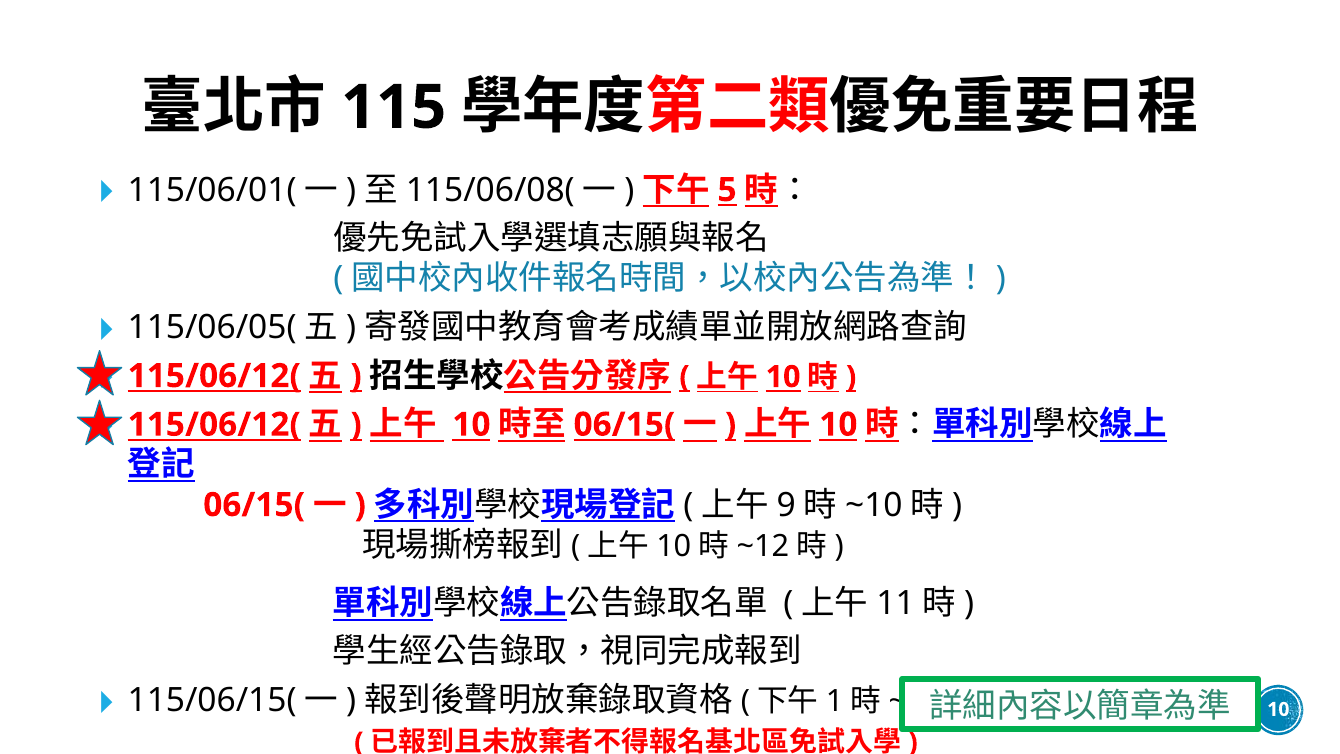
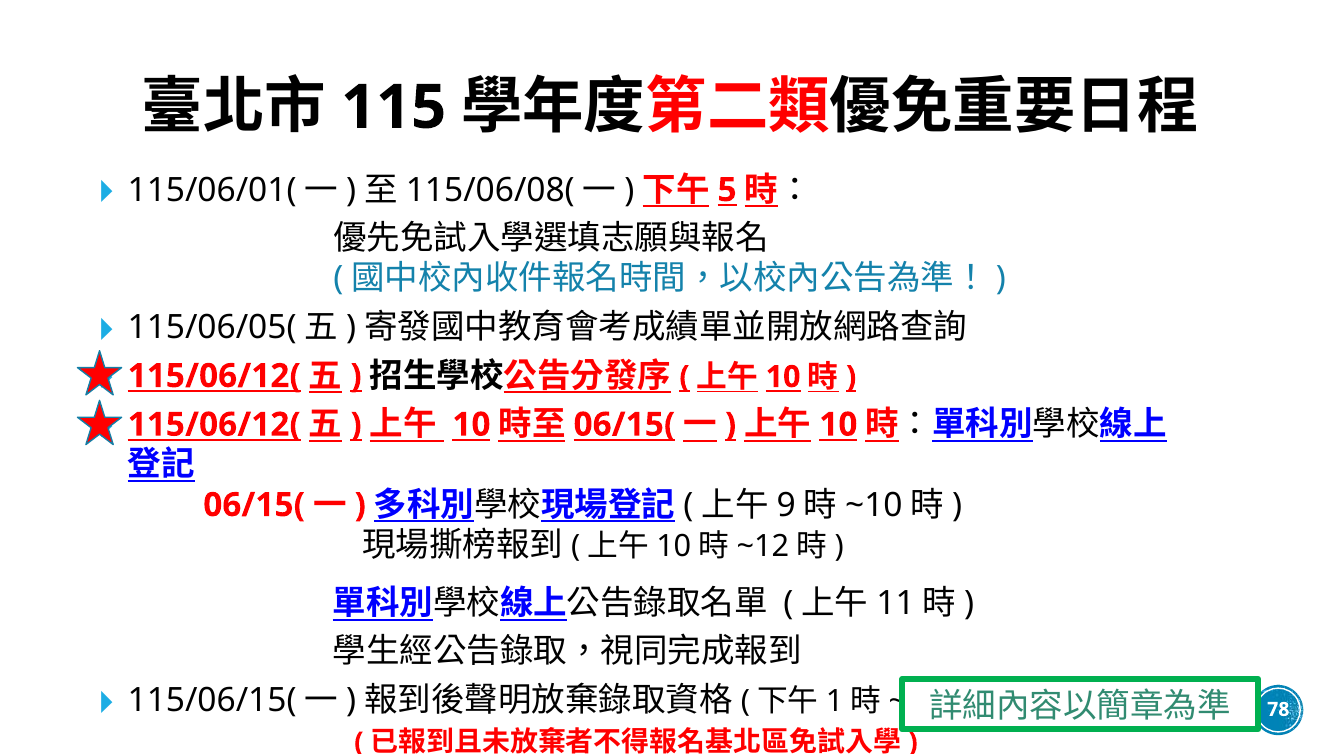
10: 10 -> 78 (1278, 709)
